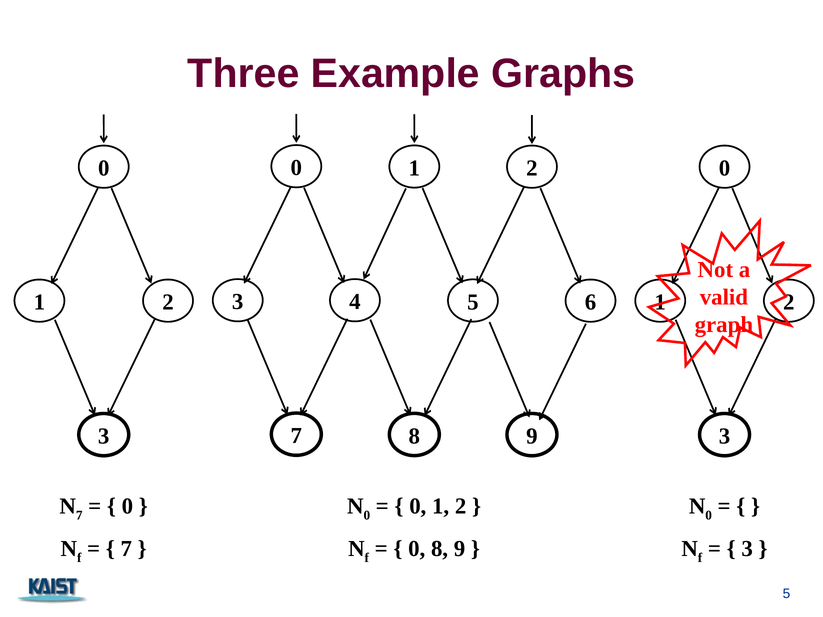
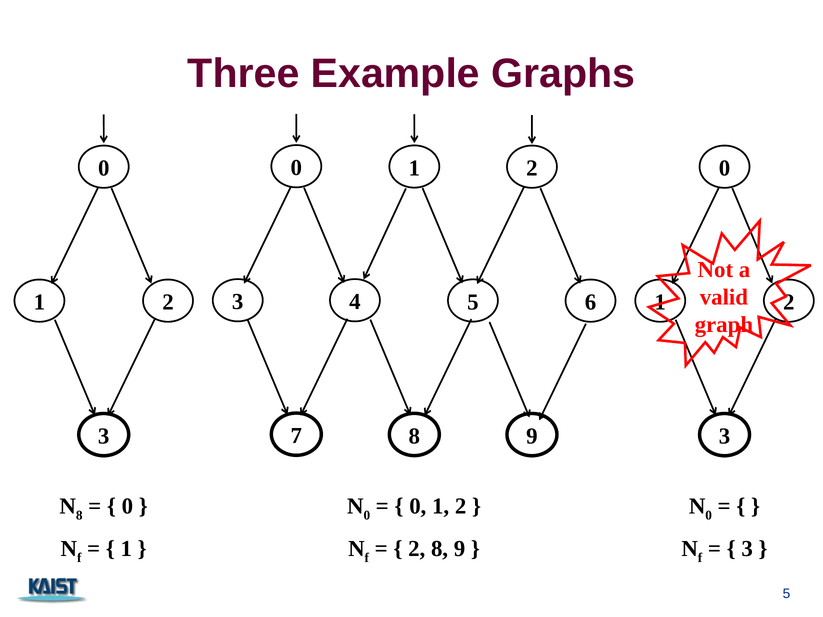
7: 7 -> 8 (79, 515)
7: 7 -> 1 (126, 549)
0: 0 -> 2 (417, 549)
